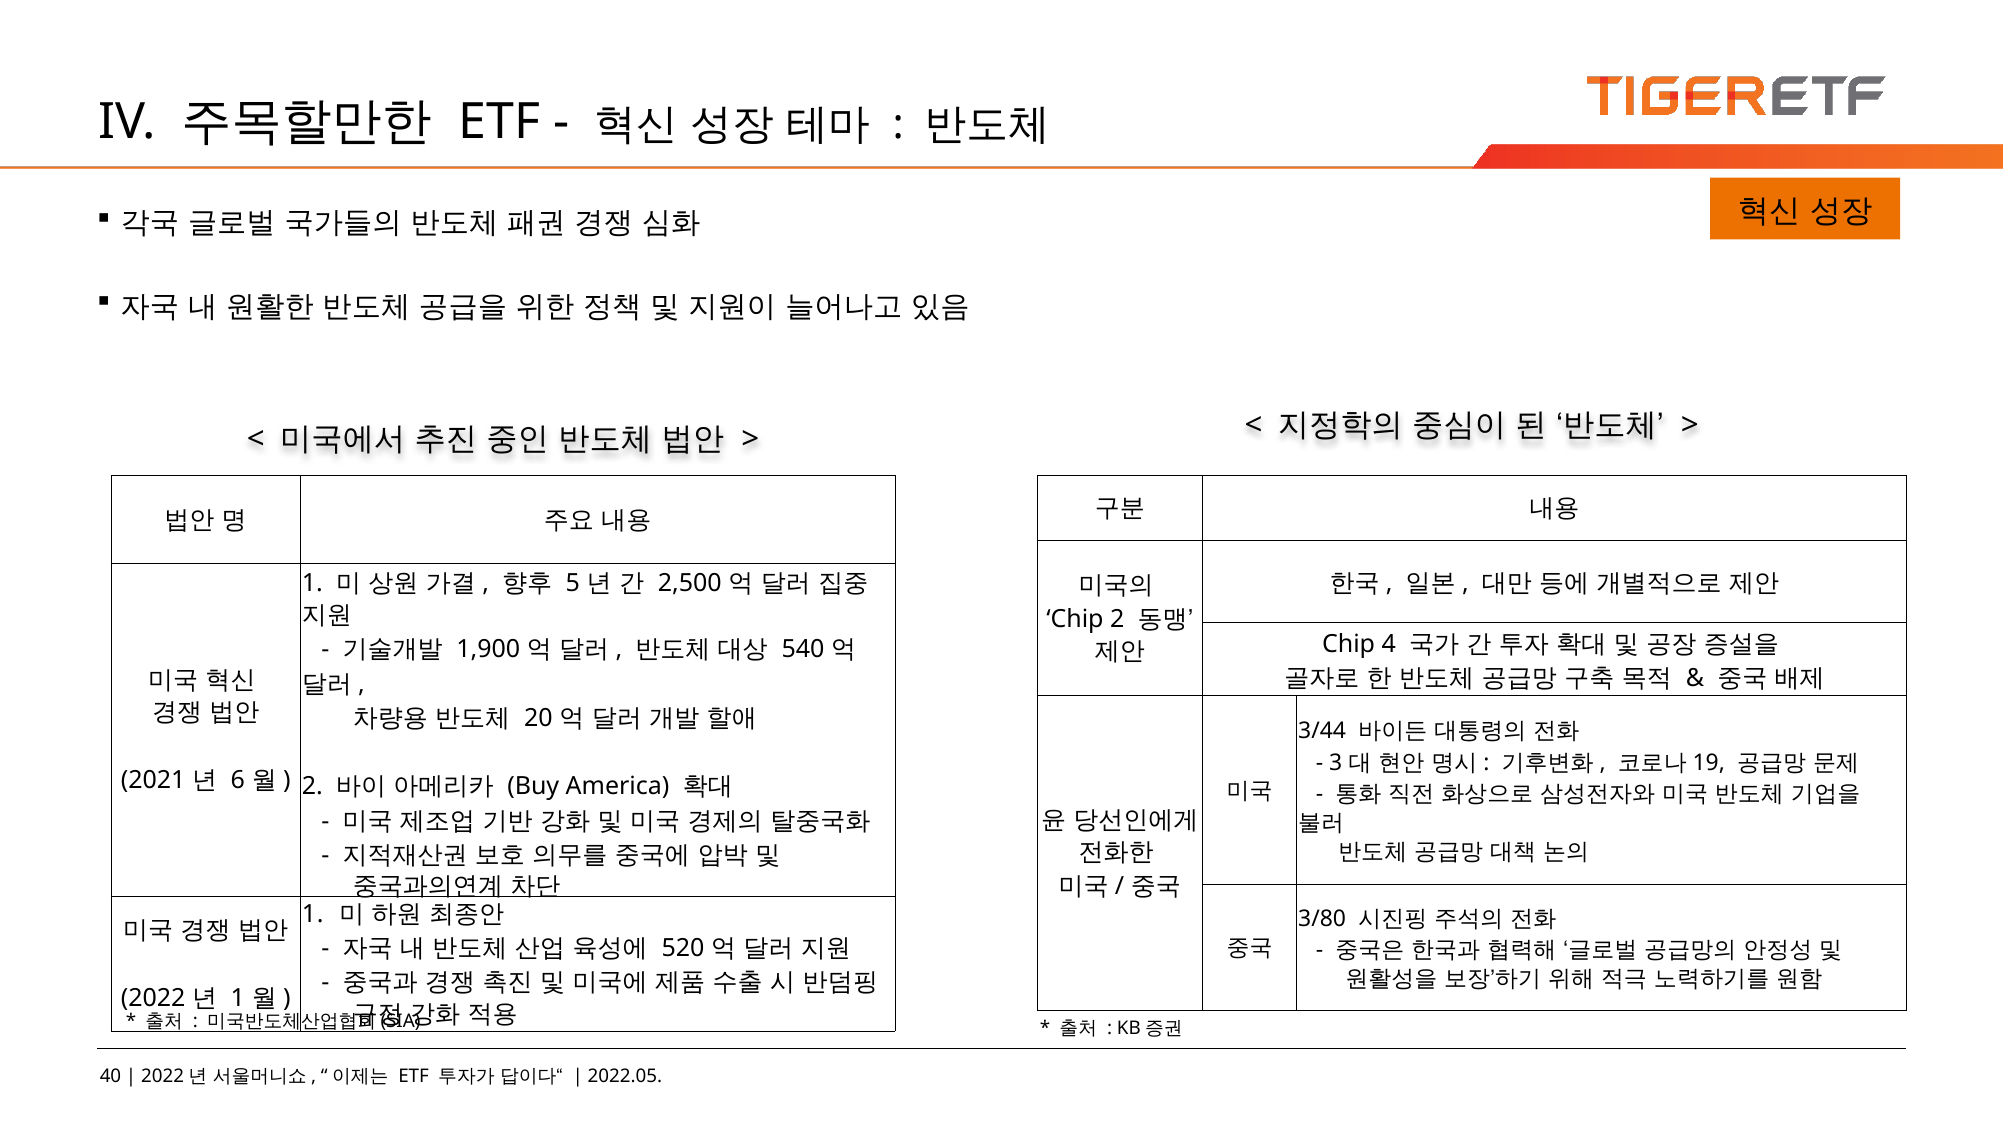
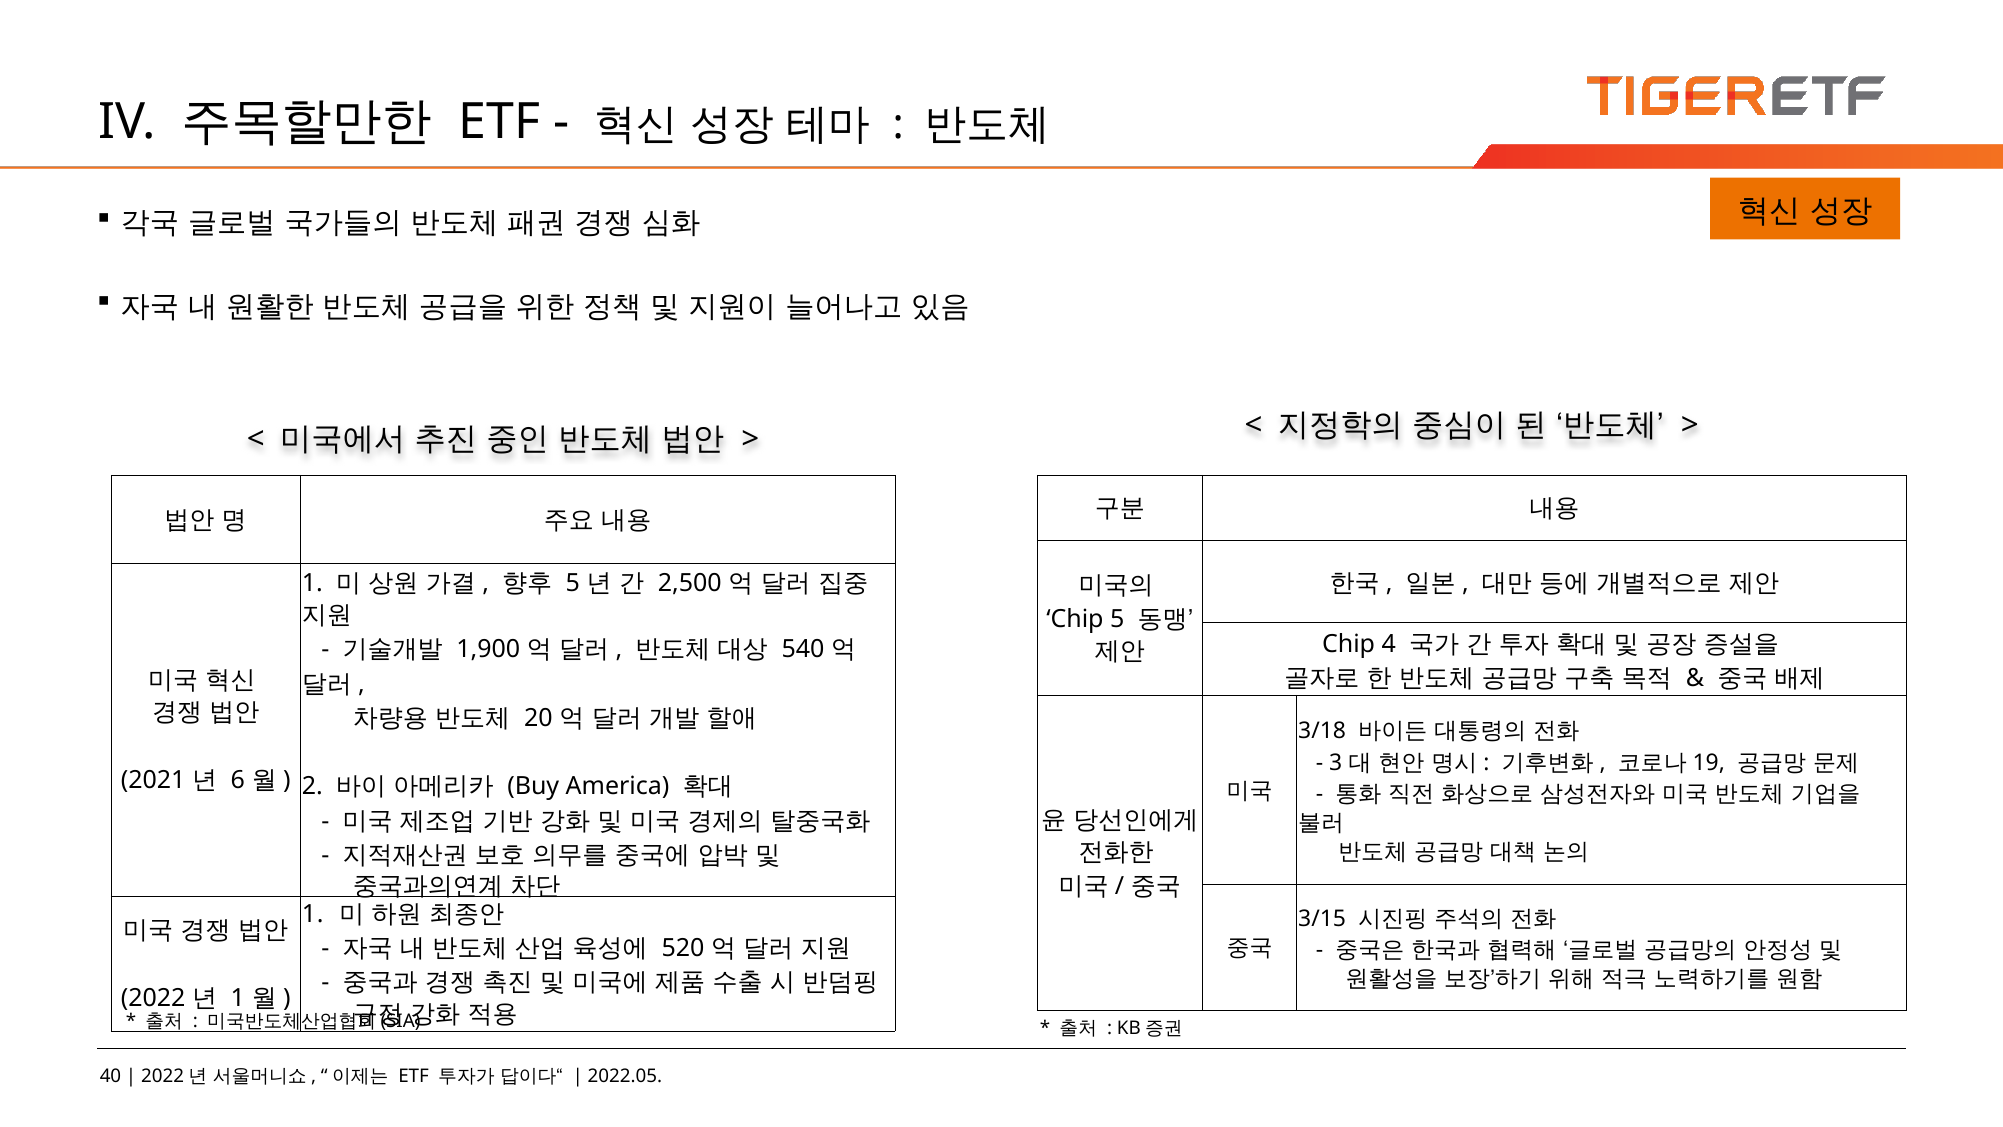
Chip 2: 2 -> 5 (1117, 619)
3/44: 3/44 -> 3/18 (1322, 731)
3/80: 3/80 -> 3/15 (1322, 919)
